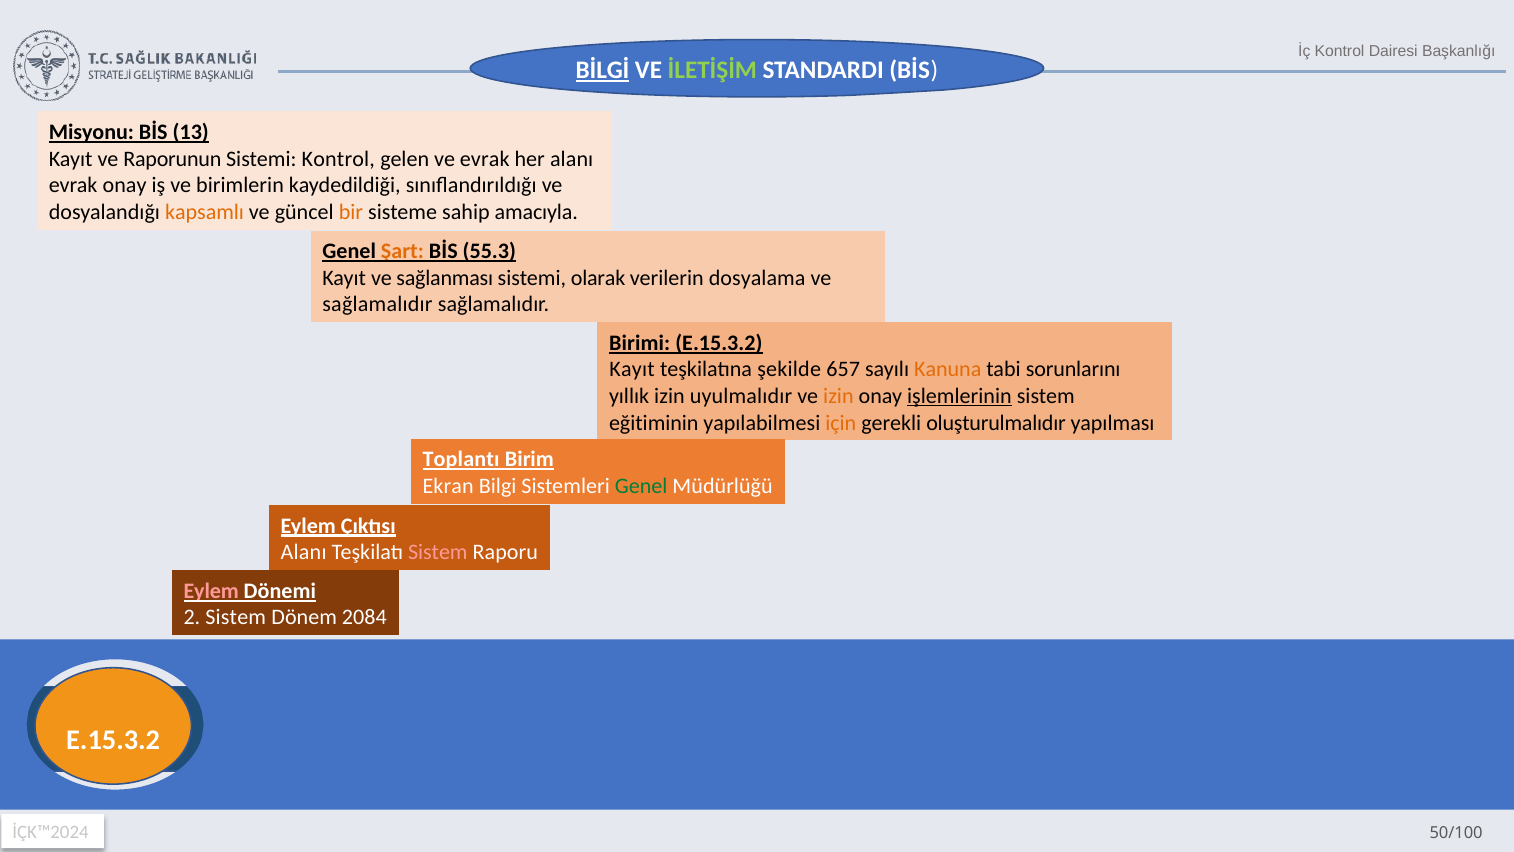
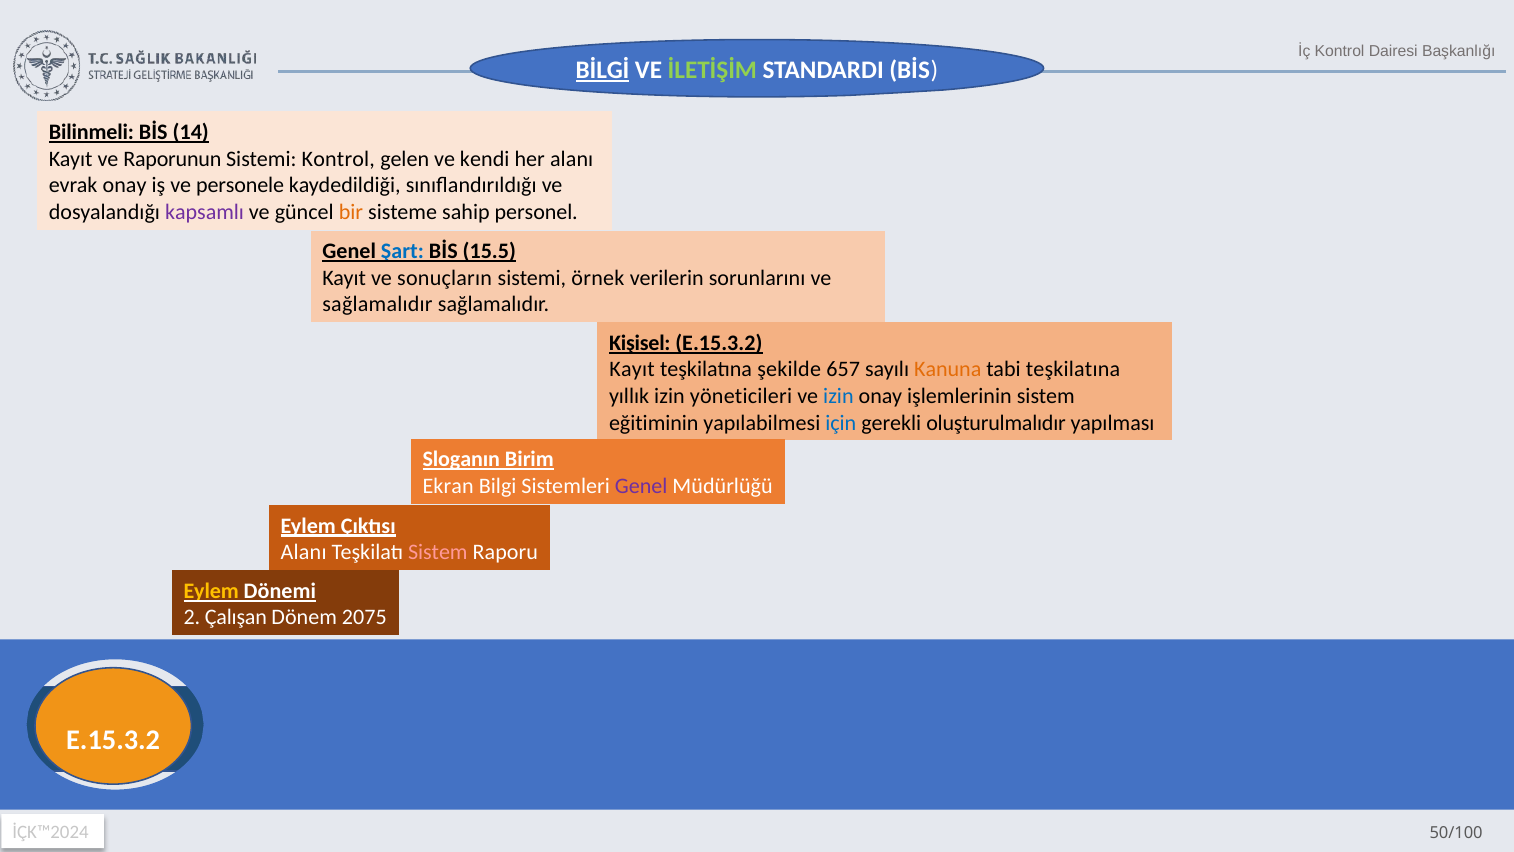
Misyonu: Misyonu -> Bilinmeli (91, 132)
13: 13 -> 14 (191, 132)
ve evrak: evrak -> kendi (485, 159)
birimlerin: birimlerin -> personele (240, 185)
kapsamlı colour: orange -> purple (205, 212)
amacıyla: amacıyla -> personel (536, 212)
Şart colour: orange -> blue (402, 251)
55.3: 55.3 -> 15.5 (489, 251)
sağlanması: sağlanması -> sonuçların (445, 278)
olarak: olarak -> örnek (598, 278)
dosyalama: dosyalama -> sorunlarını (757, 278)
Birimi: Birimi -> Kişisel (640, 343)
tabi sorunlarını: sorunlarını -> teşkilatına (1073, 370)
uyulmalıdır: uyulmalıdır -> yöneticileri (741, 396)
izin colour: orange -> blue (838, 396)
işlemlerinin underline: present -> none (959, 396)
için colour: orange -> blue (841, 423)
Toplantı: Toplantı -> Sloganın (461, 459)
Genel colour: green -> purple (641, 486)
Eylem colour: pink -> yellow (211, 591)
2 Sistem: Sistem -> Çalışan (236, 617)
2084: 2084 -> 2075 (364, 617)
